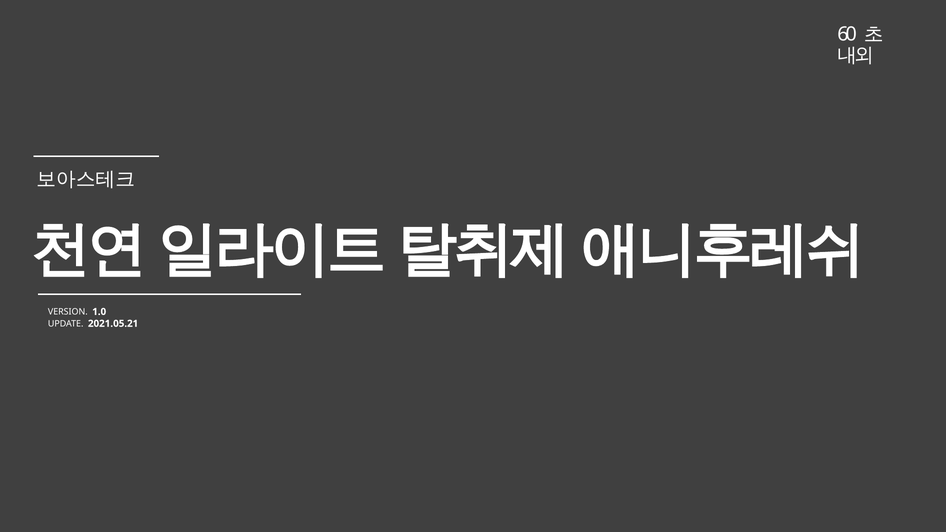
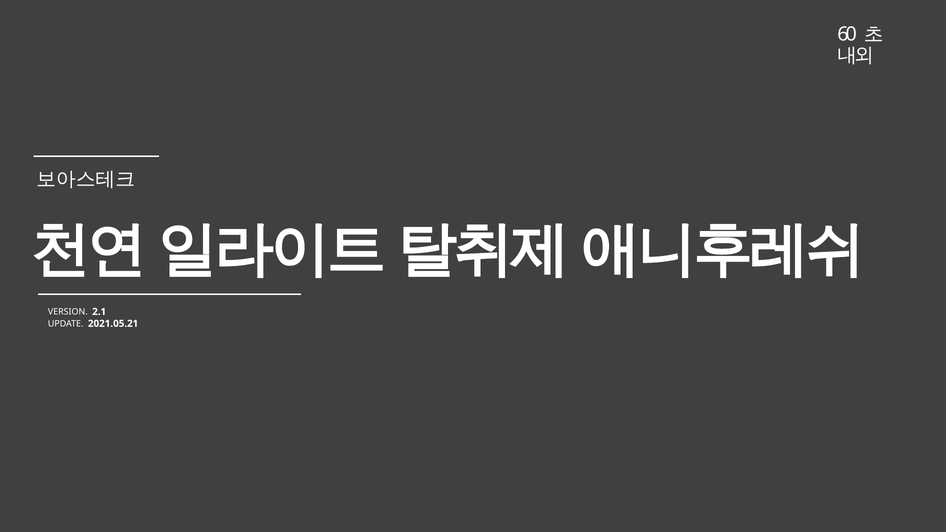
1.0: 1.0 -> 2.1 (99, 312)
